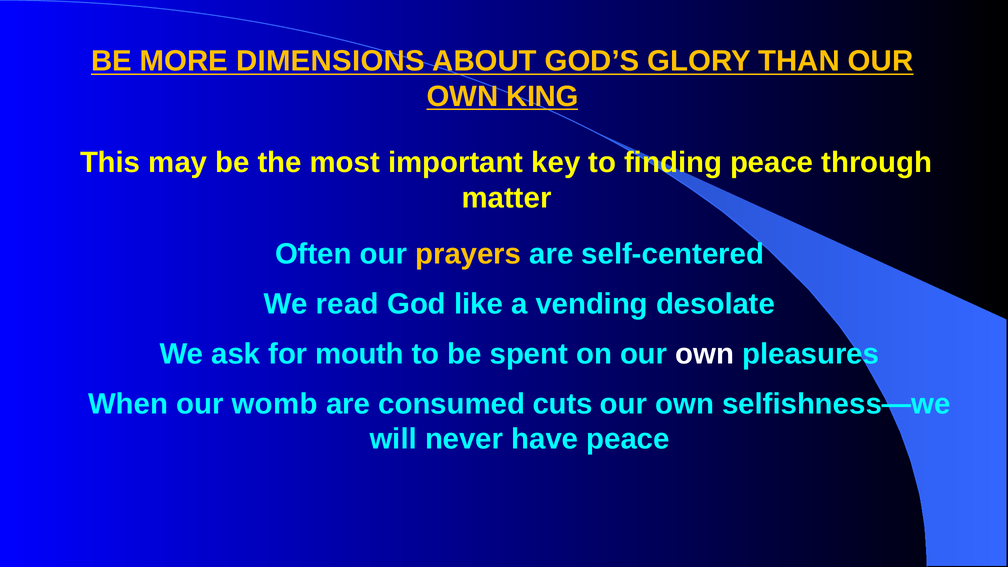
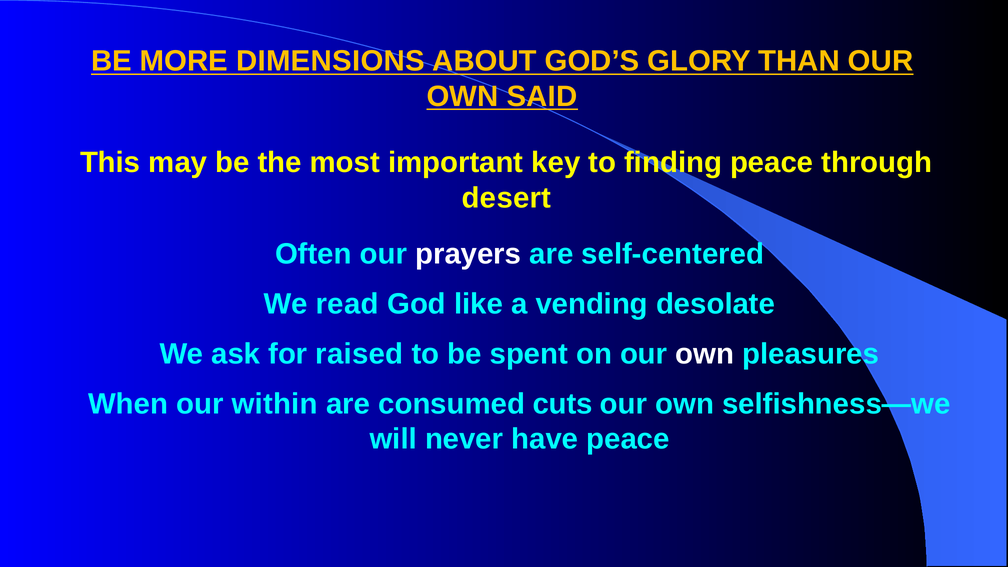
KING: KING -> SAID (542, 96)
matter: matter -> desert (506, 198)
prayers colour: yellow -> white (468, 254)
mouth: mouth -> raised (359, 354)
womb: womb -> within (275, 404)
